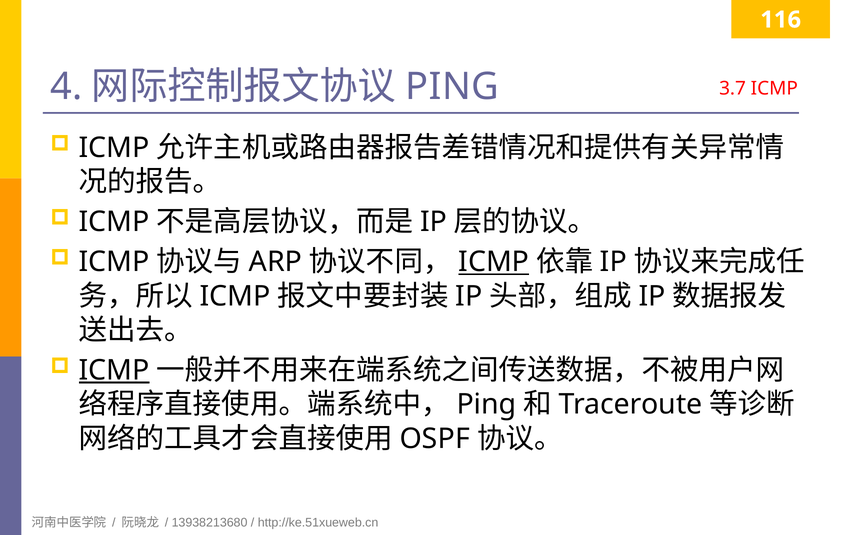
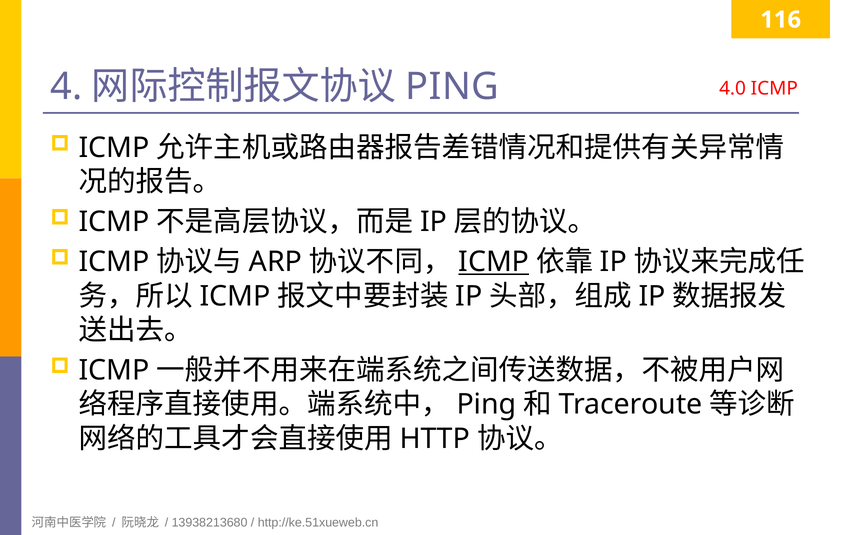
3.7: 3.7 -> 4.0 (733, 89)
ICMP underline: present -> none (114, 370)
OSPF: OSPF -> HTTP (435, 439)
